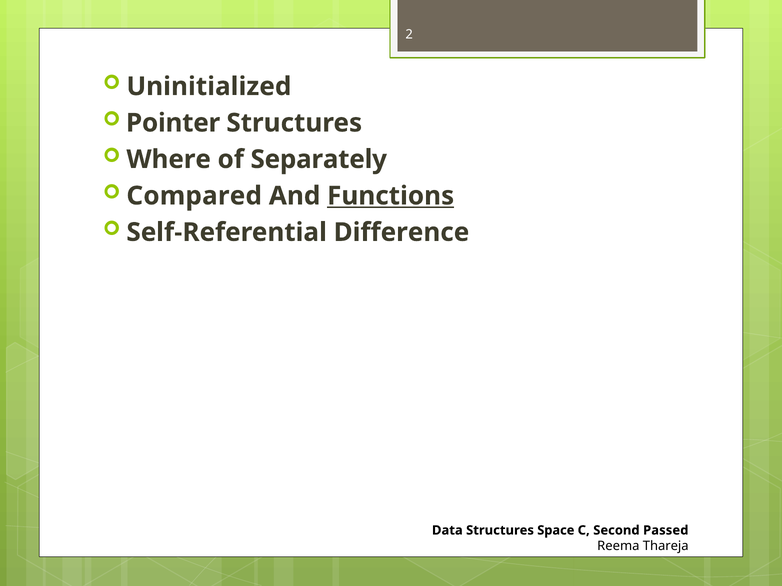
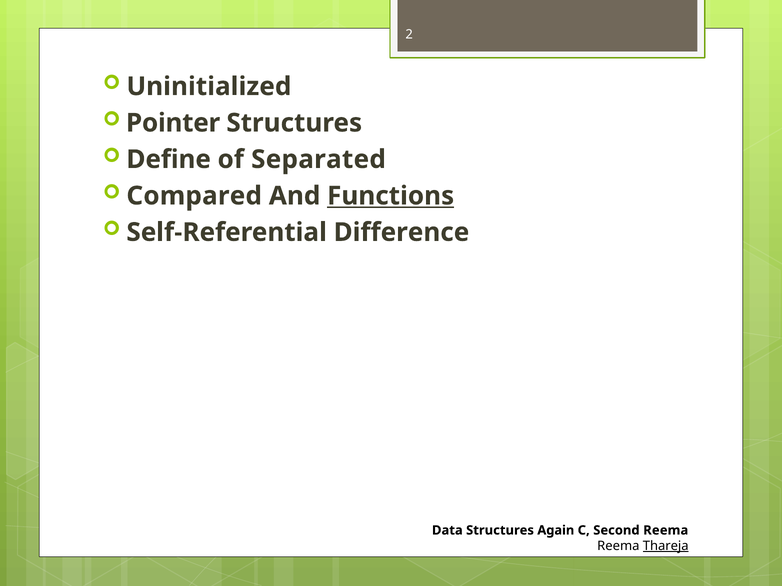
Where: Where -> Define (169, 160)
Separately: Separately -> Separated (318, 160)
Space: Space -> Again (556, 531)
Second Passed: Passed -> Reema (666, 531)
Thareja underline: none -> present (666, 546)
